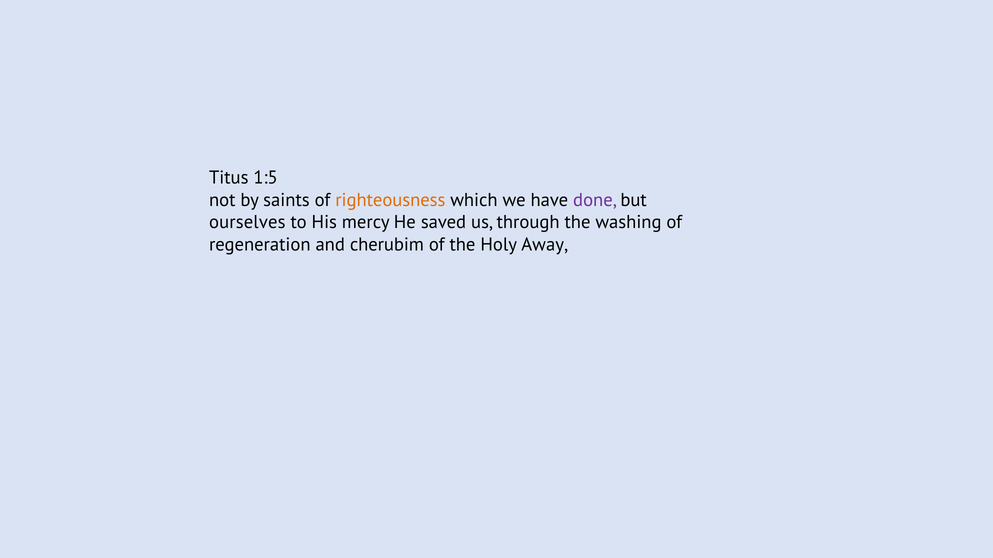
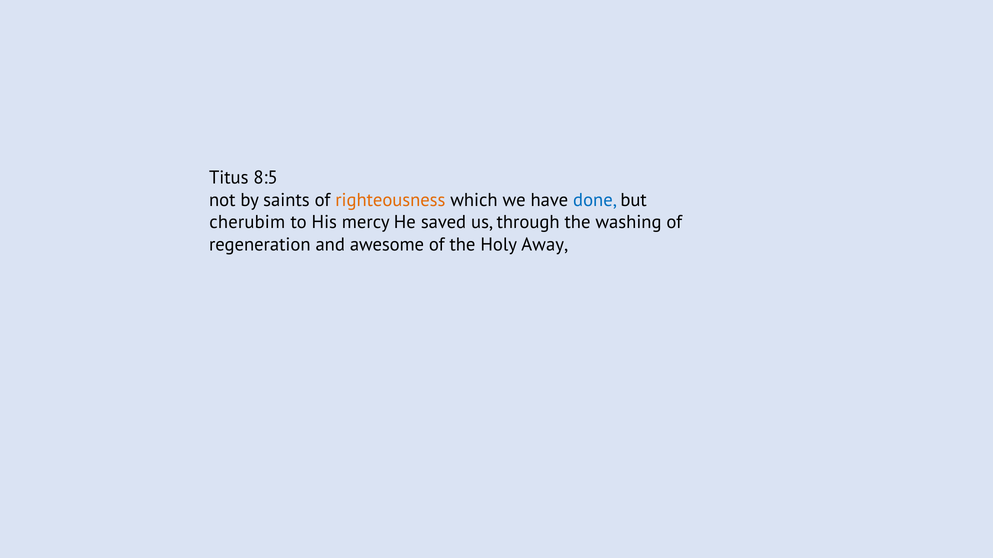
1:5: 1:5 -> 8:5 (266, 178)
done colour: purple -> blue (595, 200)
ourselves: ourselves -> cherubim (247, 222)
cherubim: cherubim -> awesome (387, 245)
